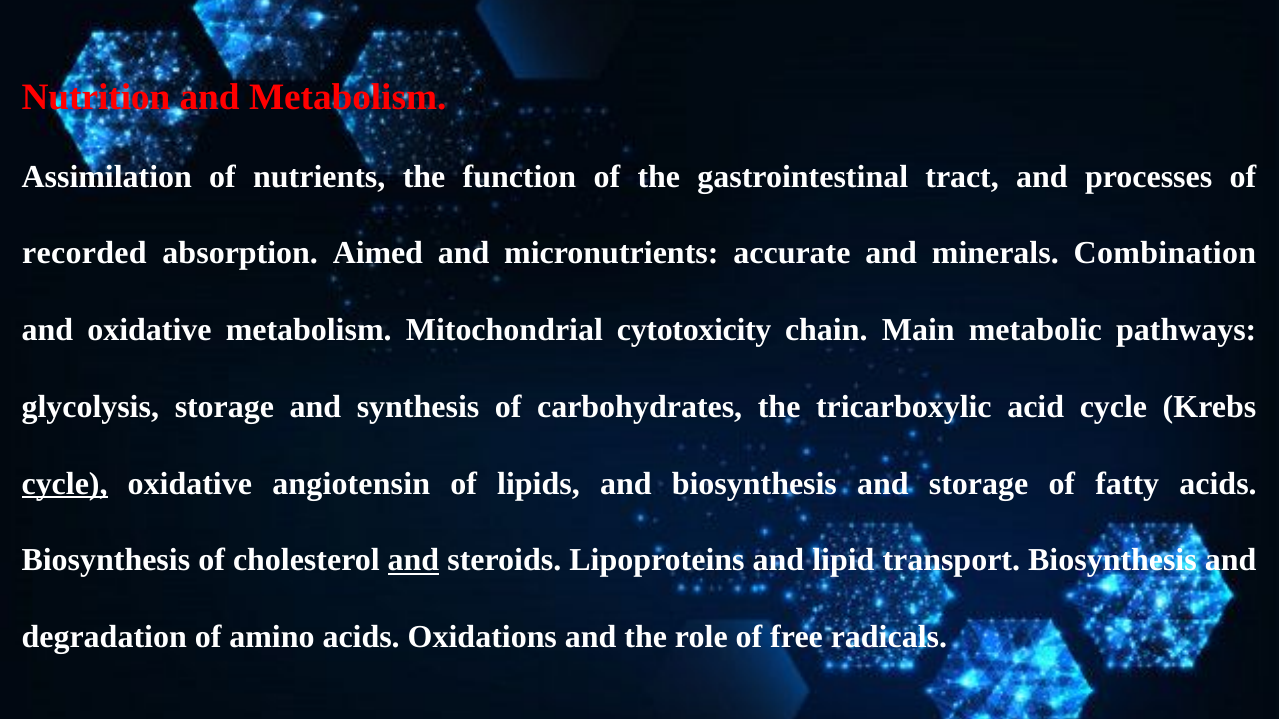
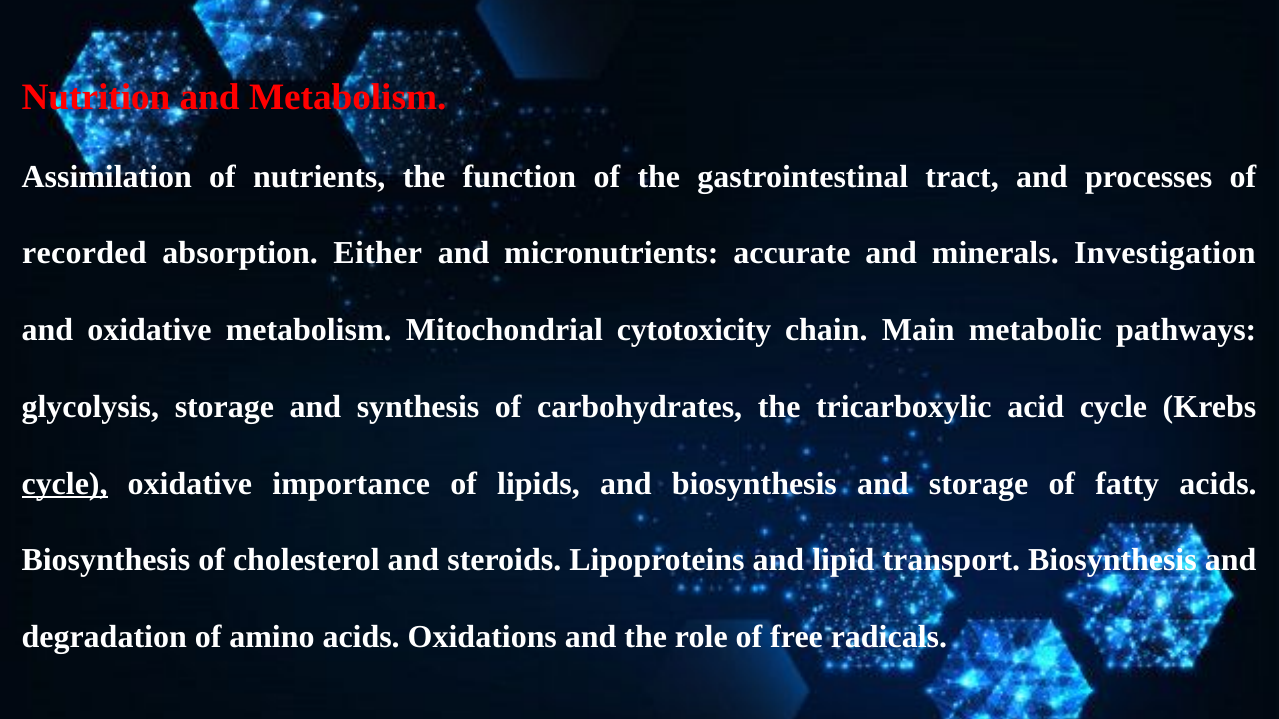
Aimed: Aimed -> Either (378, 254)
Combination: Combination -> Investigation (1165, 254)
angiotensin: angiotensin -> importance (351, 484)
and underline: present -> none (413, 560)
